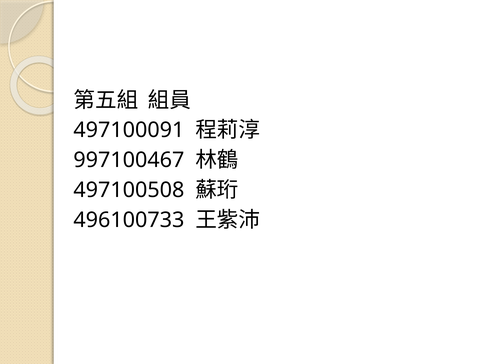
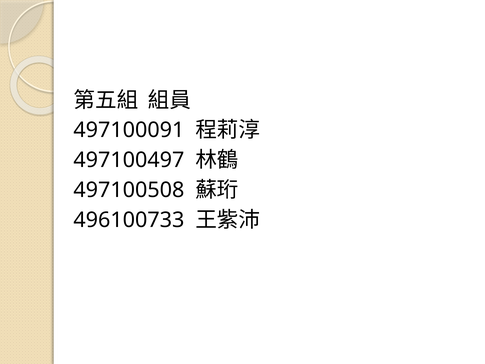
997100467: 997100467 -> 497100497 (129, 160)
